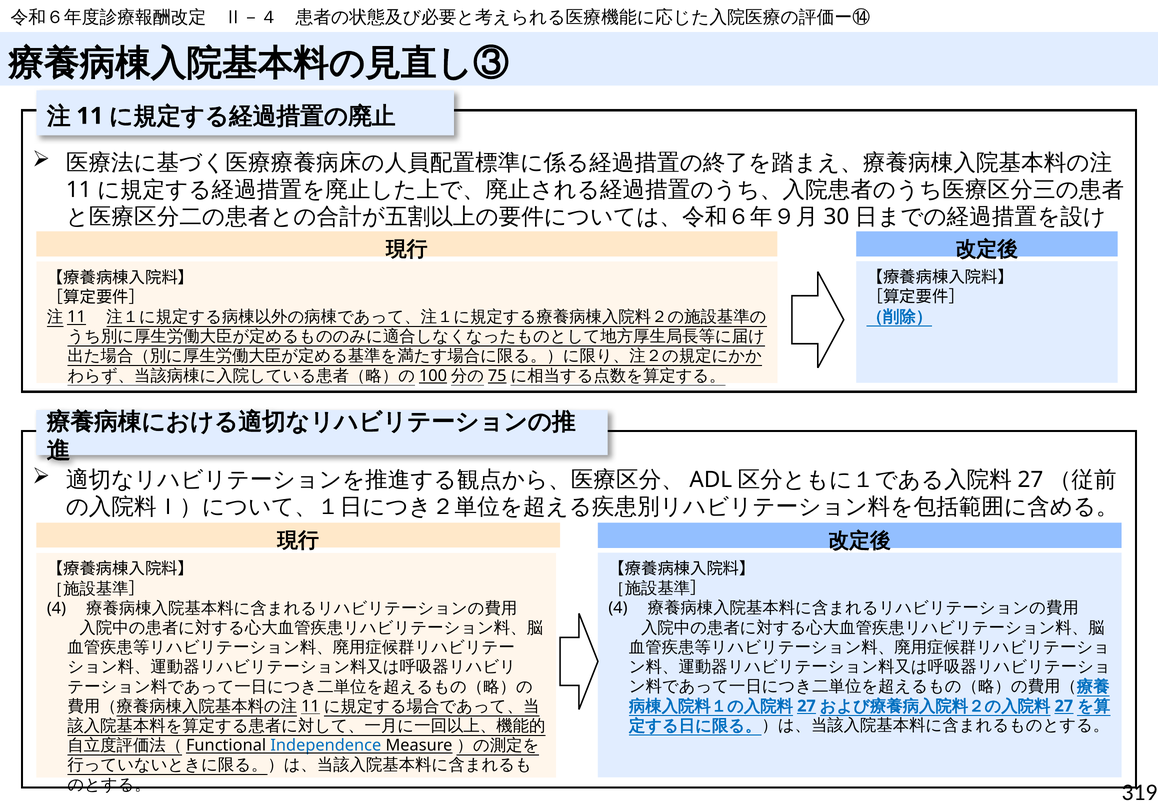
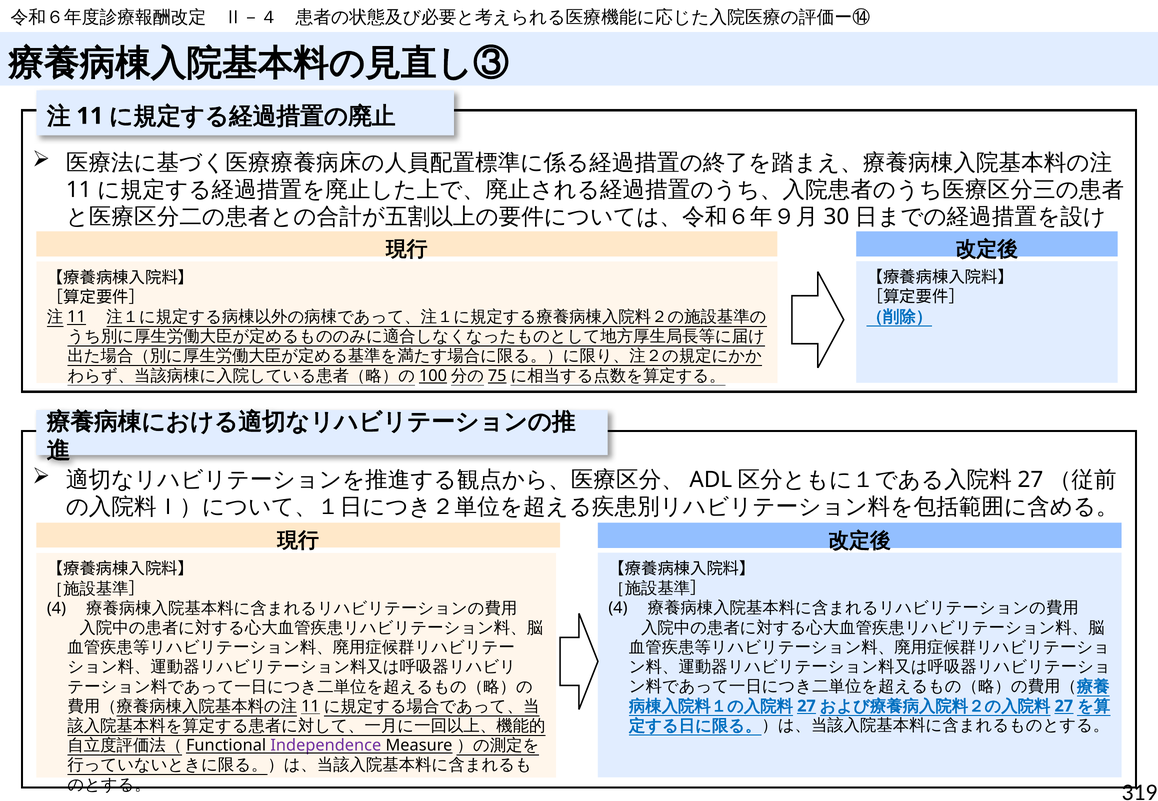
Independence colour: blue -> purple (326, 746)
